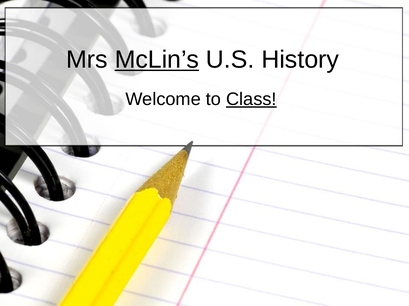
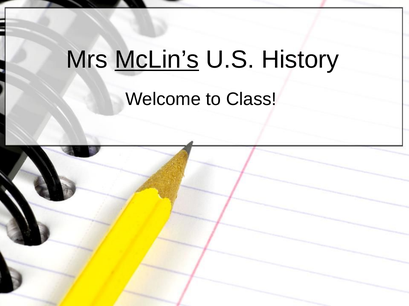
Class underline: present -> none (251, 99)
